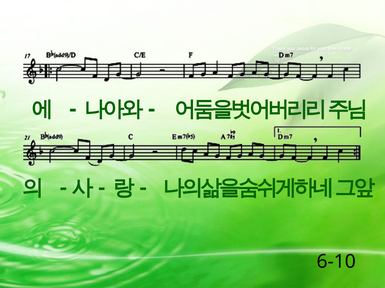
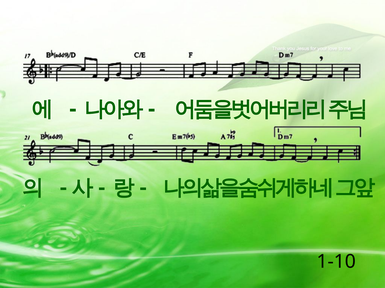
6-10: 6-10 -> 1-10 (336, 262)
